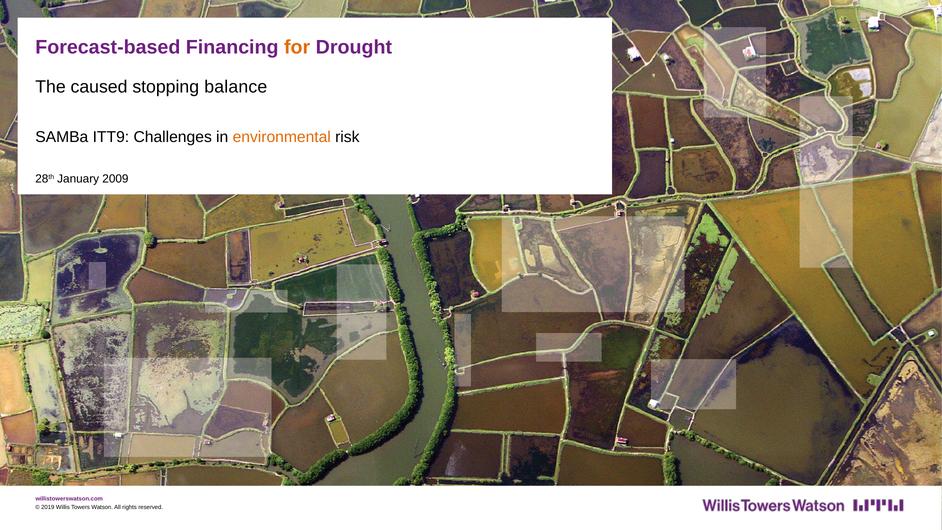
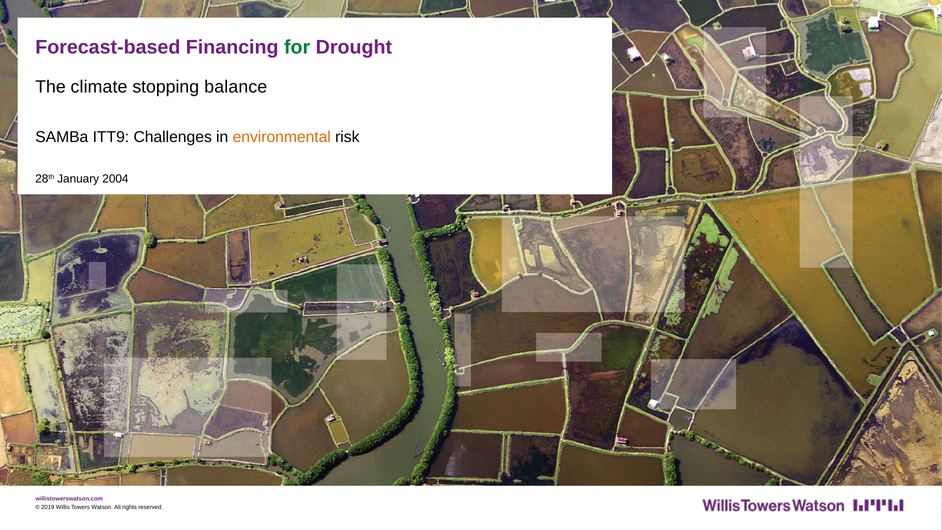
for colour: orange -> green (297, 47)
caused: caused -> climate (99, 87)
2009: 2009 -> 2004 (115, 179)
